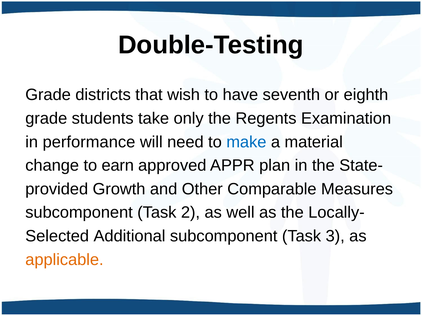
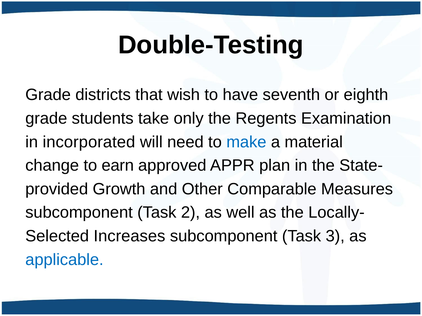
performance: performance -> incorporated (89, 142)
Additional: Additional -> Increases (129, 236)
applicable colour: orange -> blue (64, 260)
